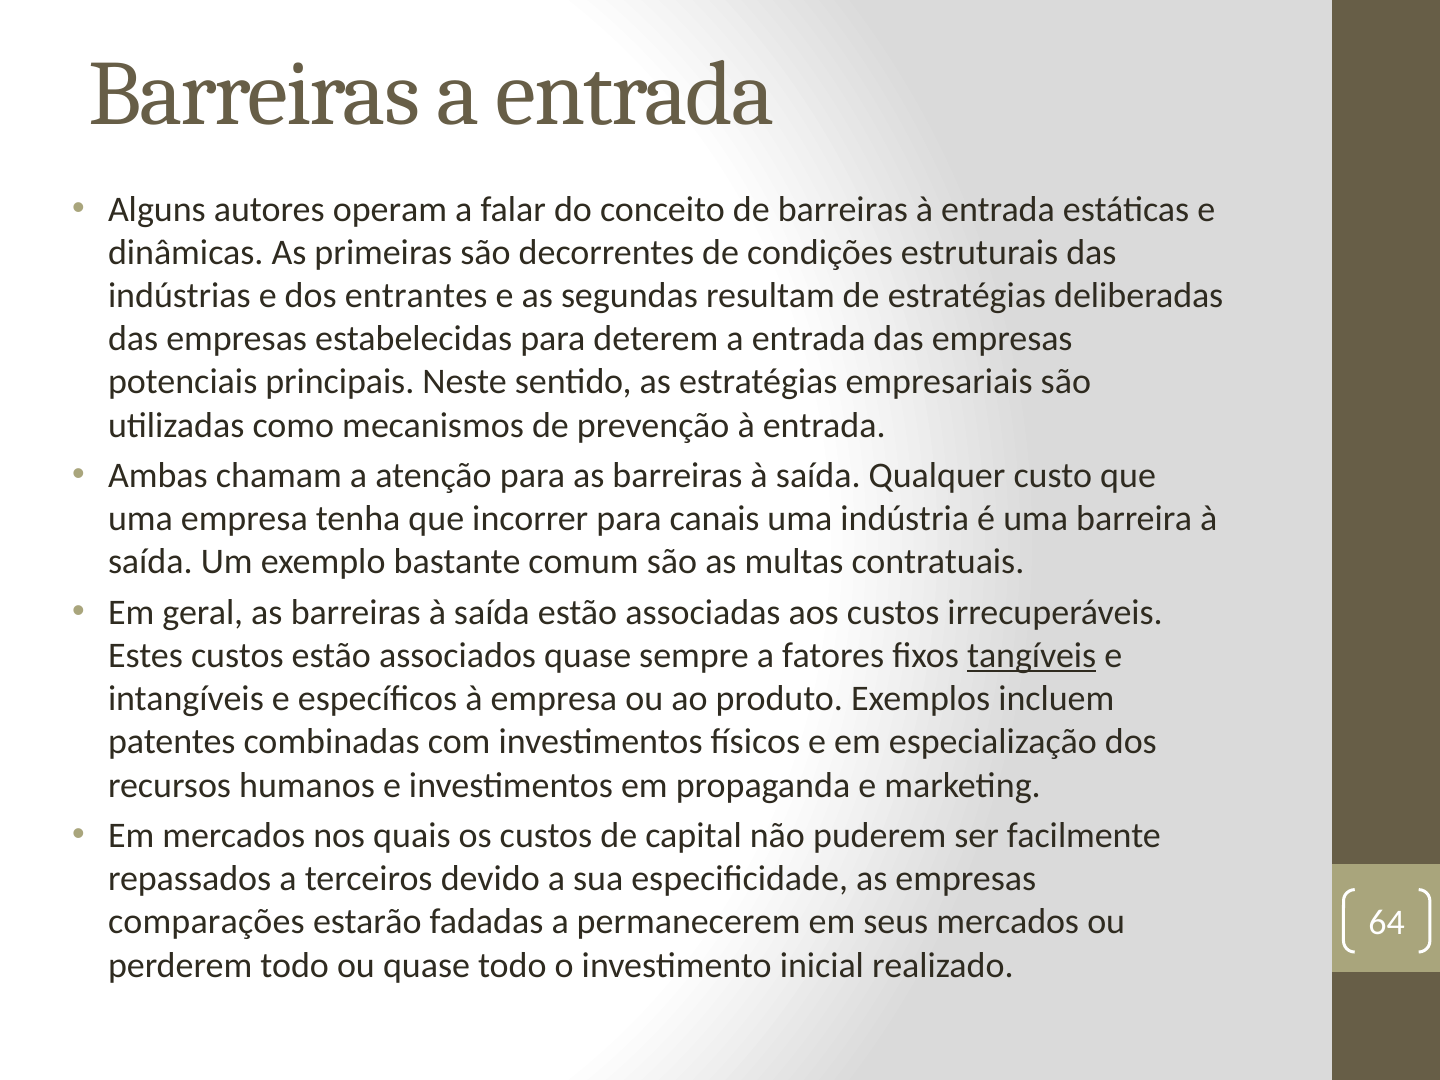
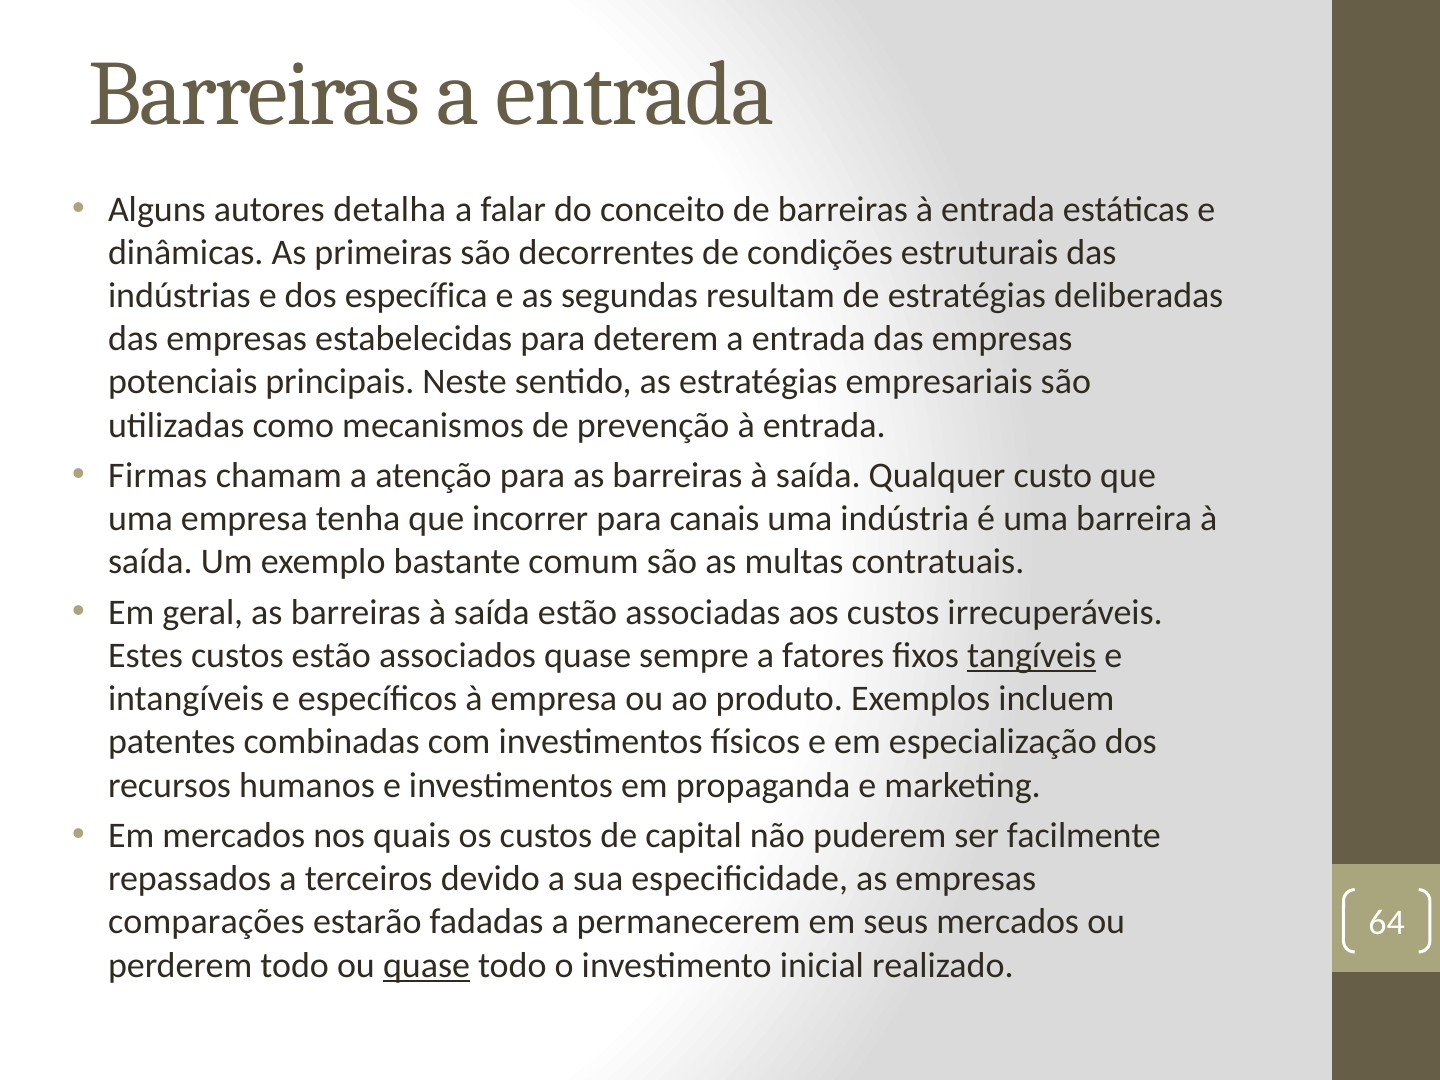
operam: operam -> detalha (390, 209)
entrantes: entrantes -> específica (416, 296)
Ambas: Ambas -> Firmas (158, 476)
quase underline: none -> present (427, 965)
